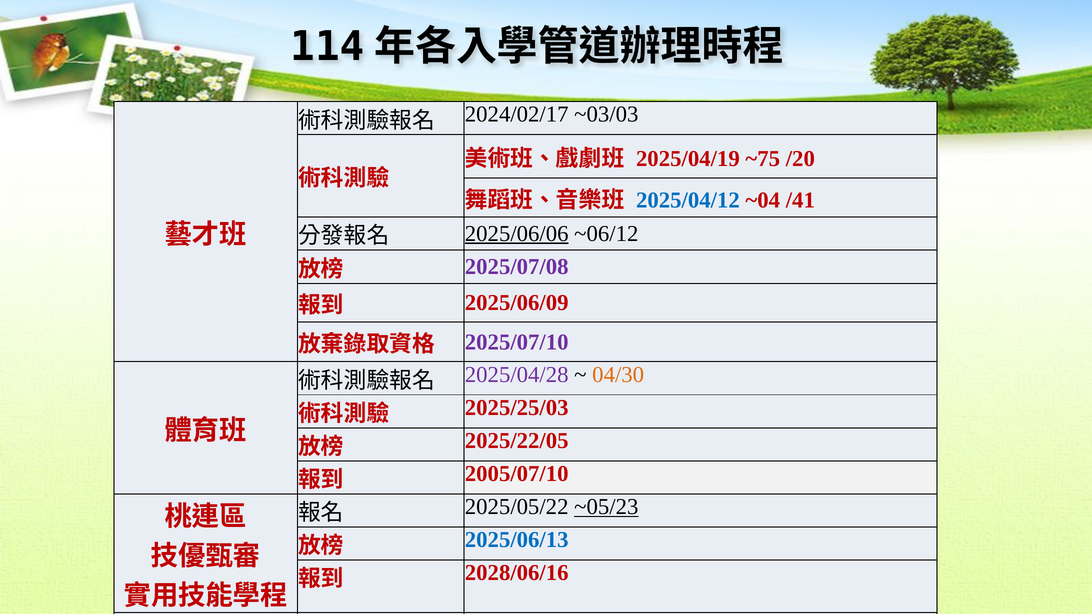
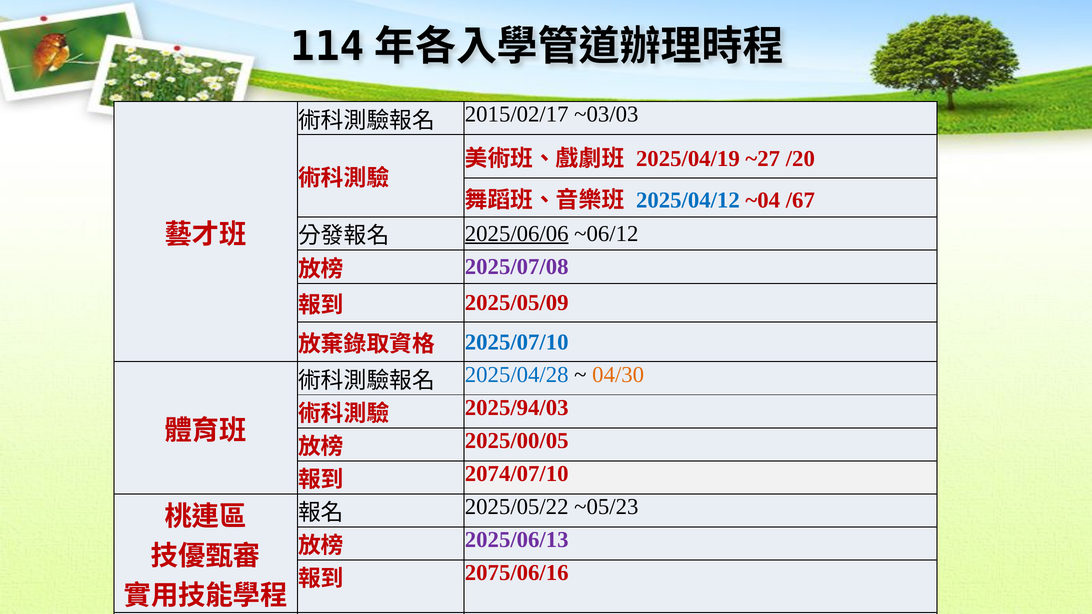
2024/02/17: 2024/02/17 -> 2015/02/17 (517, 114)
~75: ~75 -> ~27 (763, 159)
/41: /41 -> /67 (800, 200)
2025/06/09: 2025/06/09 -> 2025/05/09 (517, 303)
2025/07/10 colour: purple -> blue (517, 342)
2025/04/28 colour: purple -> blue (517, 375)
2025/25/03: 2025/25/03 -> 2025/94/03 (517, 408)
2025/22/05: 2025/22/05 -> 2025/00/05 (517, 441)
2005/07/10: 2005/07/10 -> 2074/07/10 (517, 474)
~05/23 underline: present -> none (606, 507)
2025/06/13 colour: blue -> purple (517, 540)
2028/06/16: 2028/06/16 -> 2075/06/16 (517, 573)
